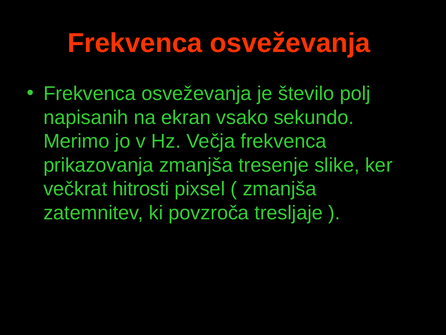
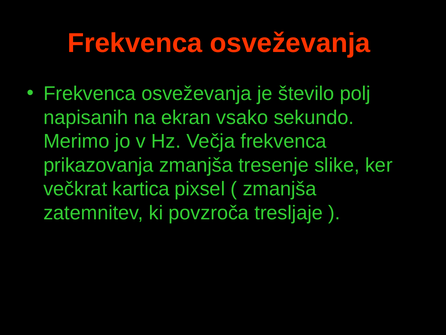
hitrosti: hitrosti -> kartica (141, 189)
